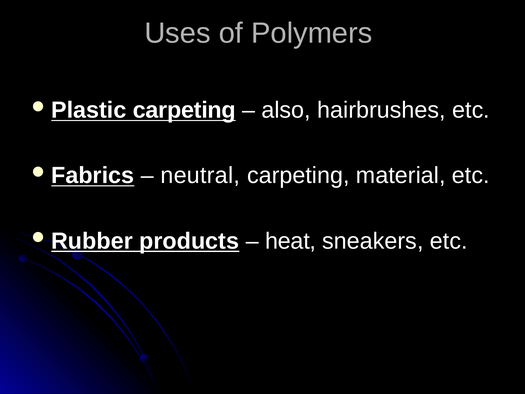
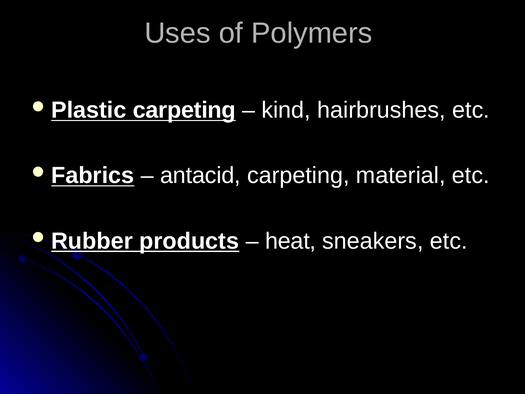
also: also -> kind (286, 110)
neutral: neutral -> antacid (200, 175)
